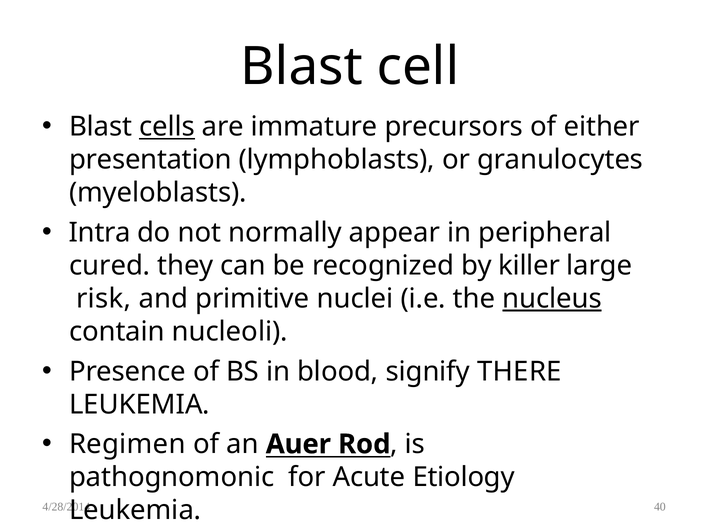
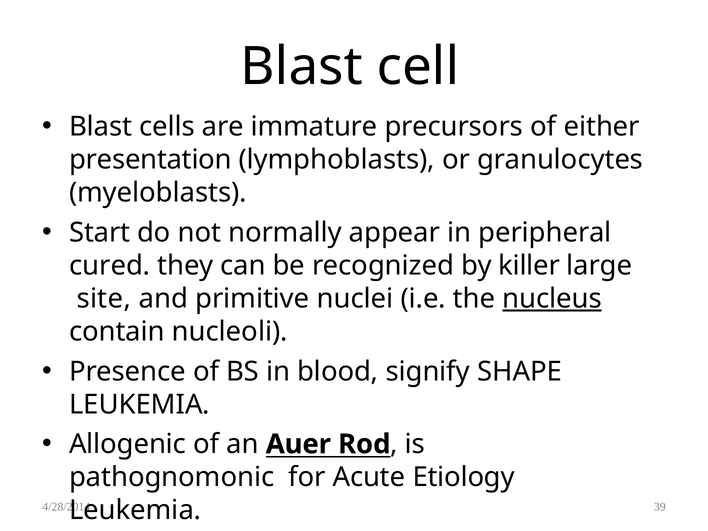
cells underline: present -> none (167, 127)
Intra: Intra -> Start (100, 233)
risk: risk -> site (104, 299)
THERE: THERE -> SHAPE (520, 371)
Regimen: Regimen -> Allogenic (128, 444)
40: 40 -> 39 (660, 507)
